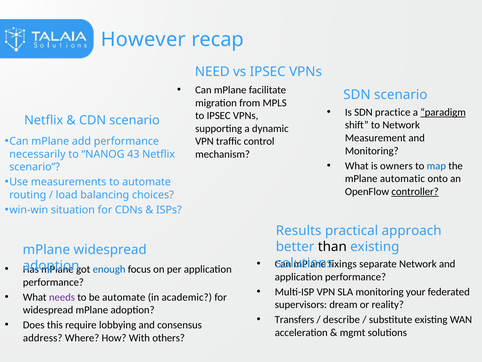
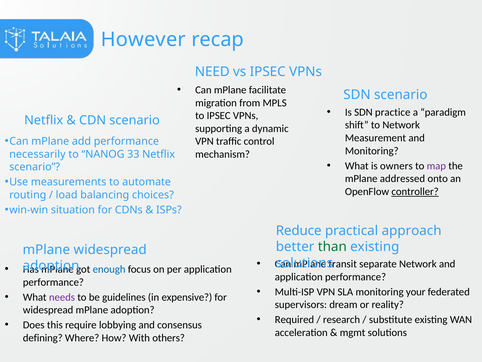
paradigm underline: present -> none (443, 112)
43: 43 -> 33 (133, 154)
map colour: blue -> purple (436, 166)
automatic: automatic -> addressed (402, 178)
Results: Results -> Reduce (299, 230)
than colour: black -> green (332, 247)
fixings: fixings -> transit (343, 264)
be automate: automate -> guidelines (124, 297)
academic: academic -> expensive (187, 297)
Transfers: Transfers -> Required (294, 319)
describe: describe -> research (342, 319)
address: address -> defining (43, 337)
